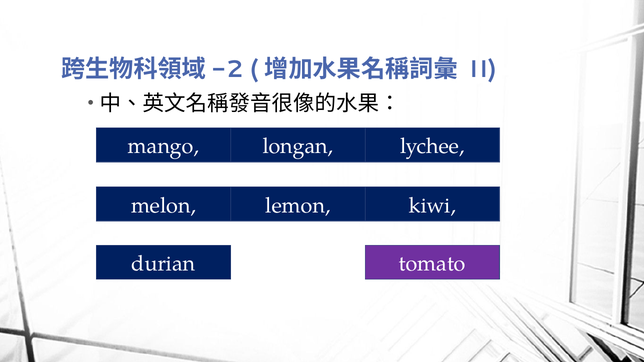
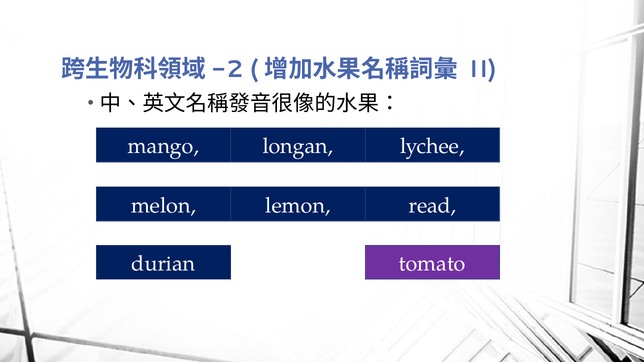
kiwi: kiwi -> read (432, 206)
